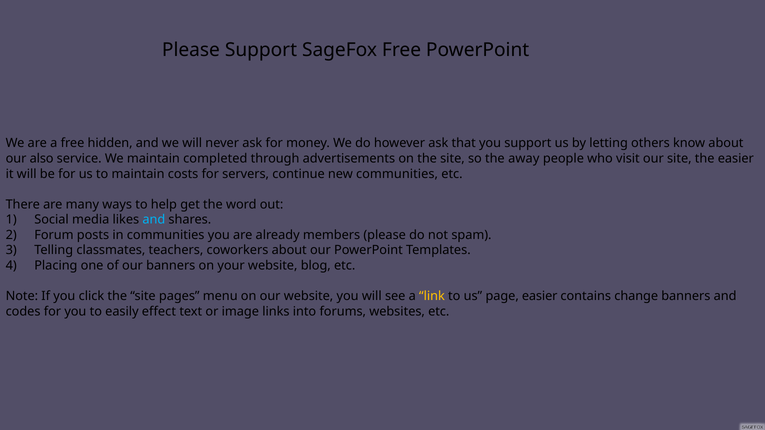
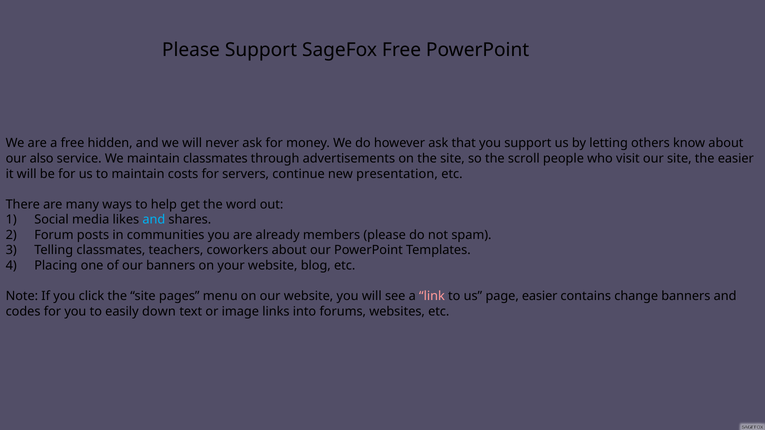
maintain completed: completed -> classmates (215, 159)
away: away -> scroll (524, 159)
new communities: communities -> presentation (397, 174)
link colour: yellow -> pink (432, 296)
effect: effect -> down (159, 312)
